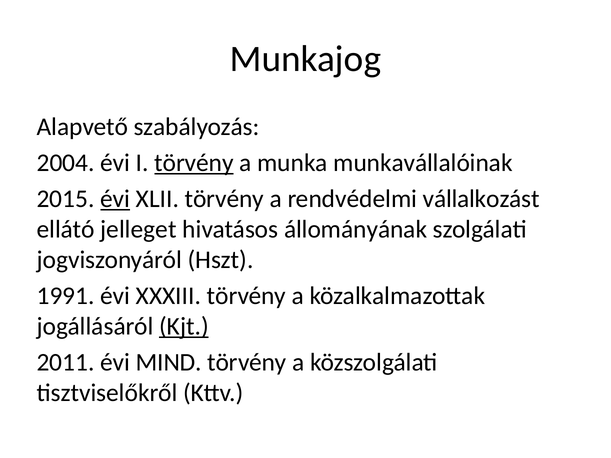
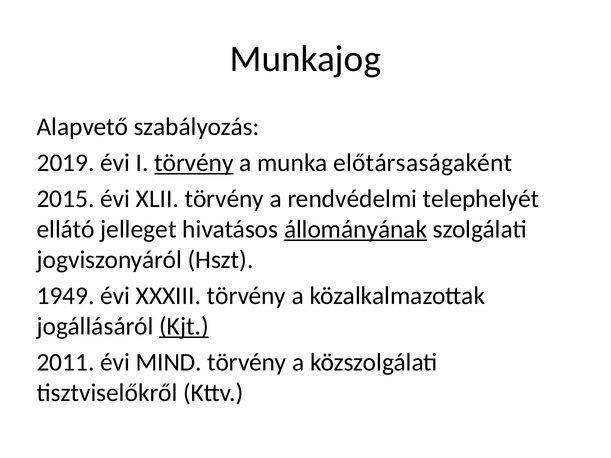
2004: 2004 -> 2019 (66, 163)
munkavállalóinak: munkavállalóinak -> előtársaságaként (423, 163)
évi underline: present -> none (115, 199)
vállalkozást: vállalkozást -> telephelyét (481, 199)
állományának underline: none -> present (356, 230)
1991: 1991 -> 1949 (66, 296)
